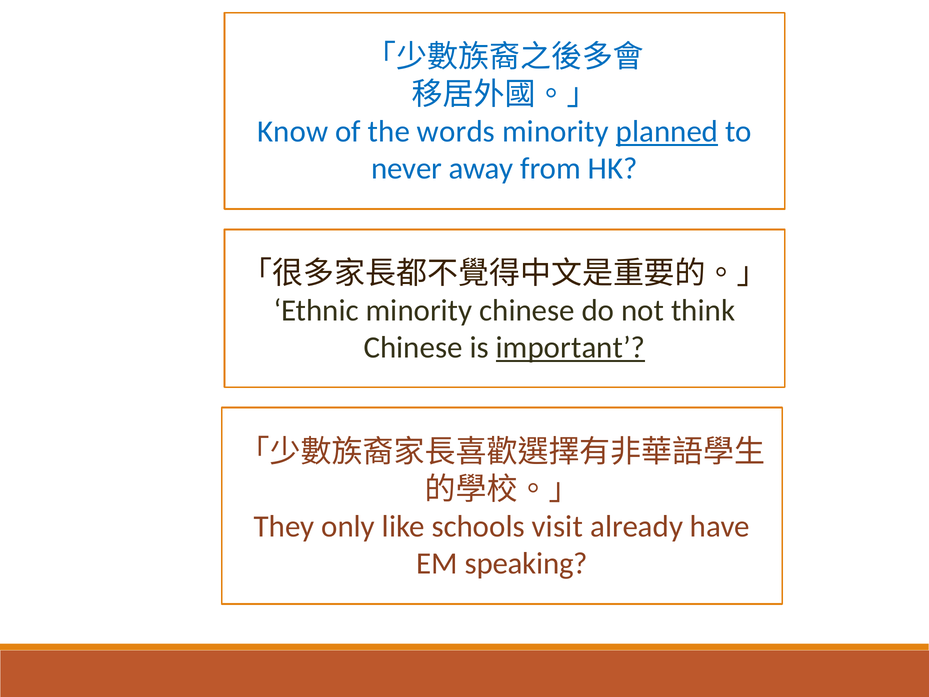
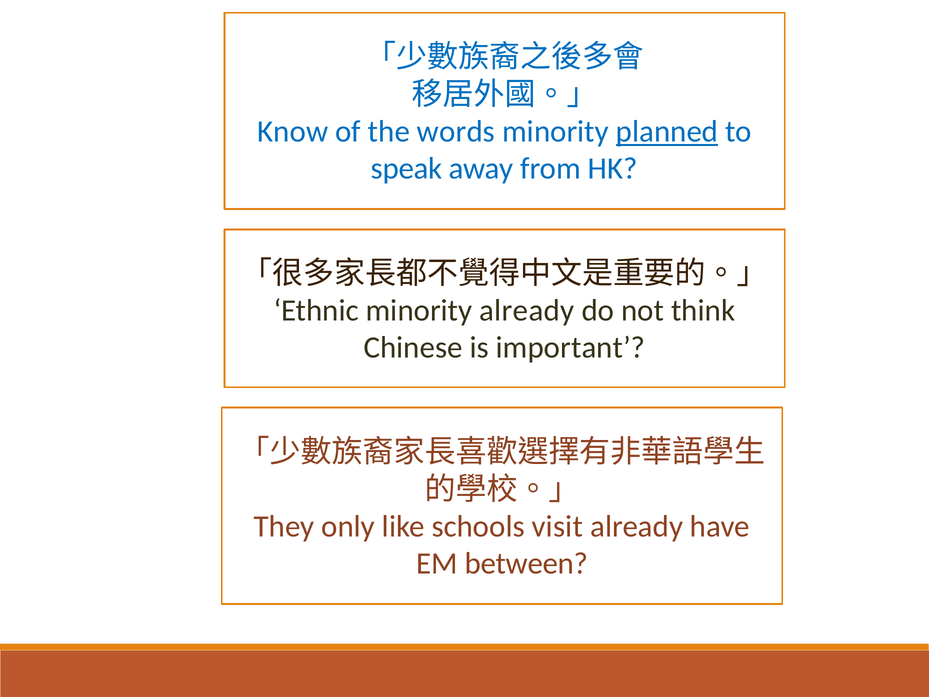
never: never -> speak (407, 169)
minority chinese: chinese -> already (527, 310)
important underline: present -> none (570, 348)
speaking: speaking -> between (526, 564)
